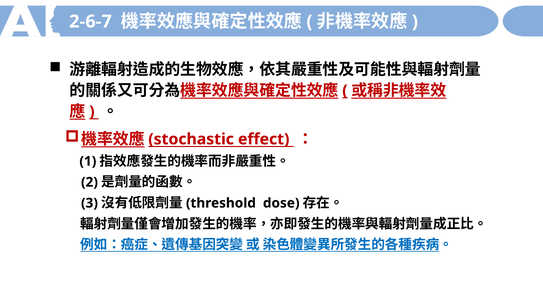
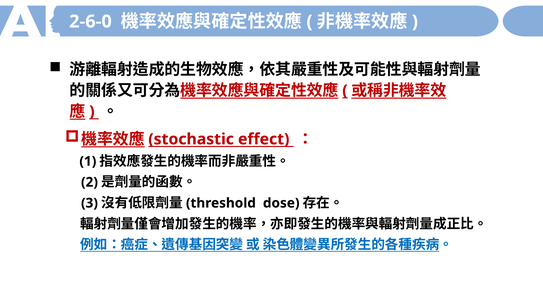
2-6-7: 2-6-7 -> 2-6-0 (90, 22)
